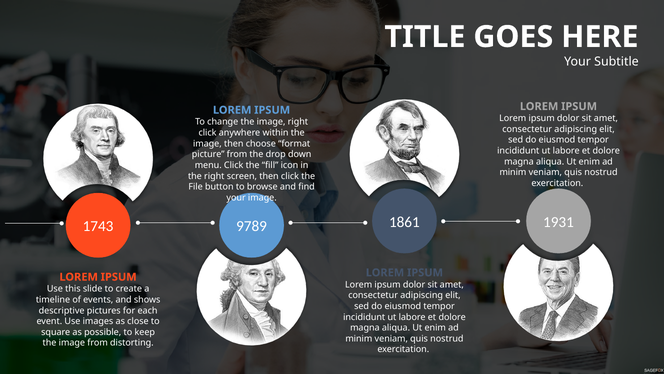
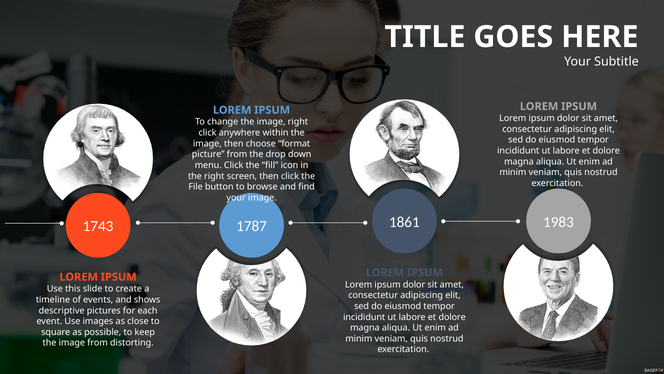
1931: 1931 -> 1983 (558, 222)
9789: 9789 -> 1787 (252, 226)
